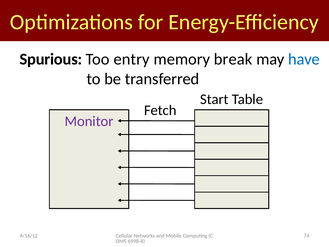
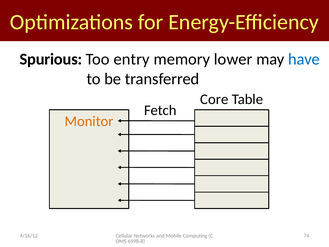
break: break -> lower (233, 59)
Start: Start -> Core (214, 99)
Monitor colour: purple -> orange (89, 121)
